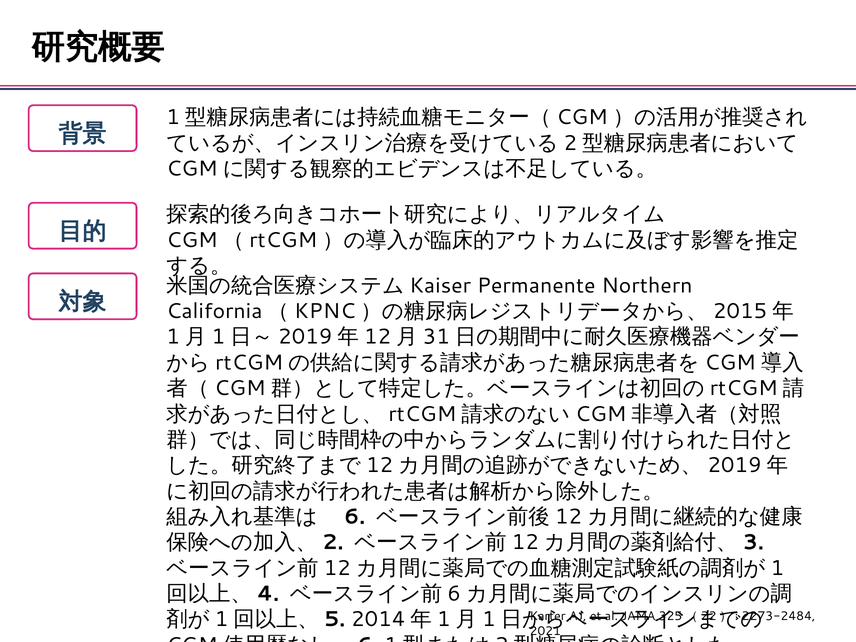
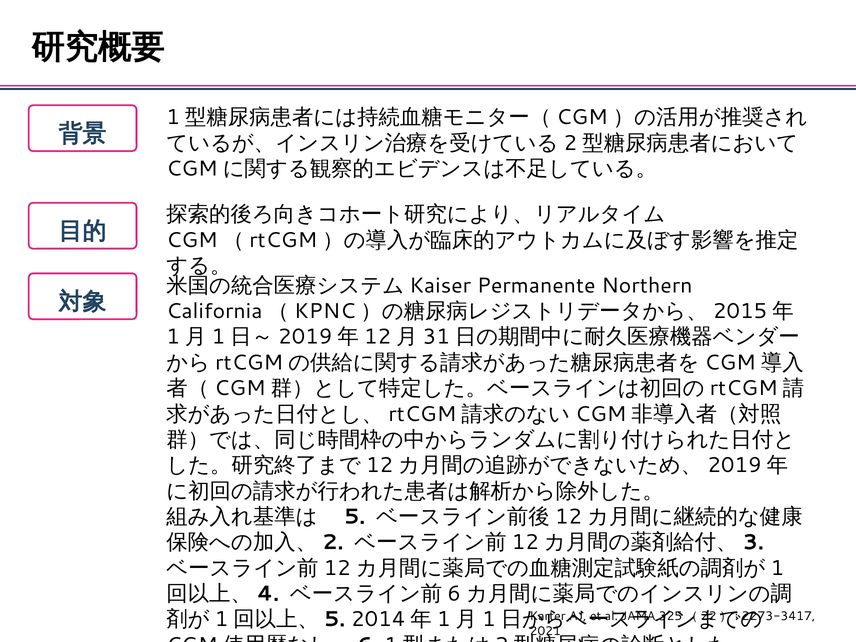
6: 6 -> 5 (355, 517)
2273-2484: 2273-2484 -> 2273-3417 (779, 616)
